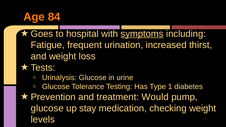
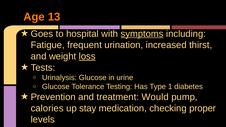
84: 84 -> 13 (54, 17)
loss underline: none -> present (87, 56)
glucose: glucose -> calories (47, 108)
checking weight: weight -> proper (203, 108)
